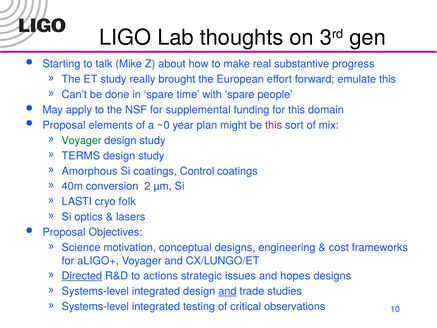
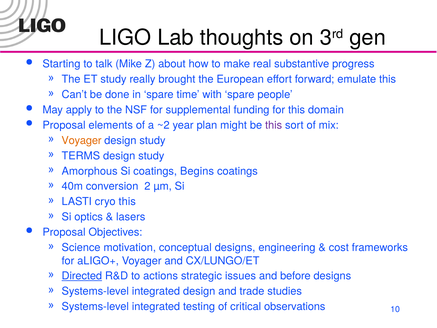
~0: ~0 -> ~2 (163, 125)
Voyager colour: green -> orange (82, 140)
Control: Control -> Begins (197, 171)
cryo folk: folk -> this (127, 202)
hopes: hopes -> before (295, 276)
and underline: present -> none (227, 291)
